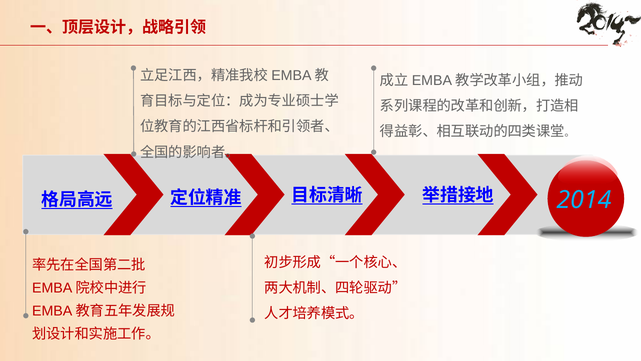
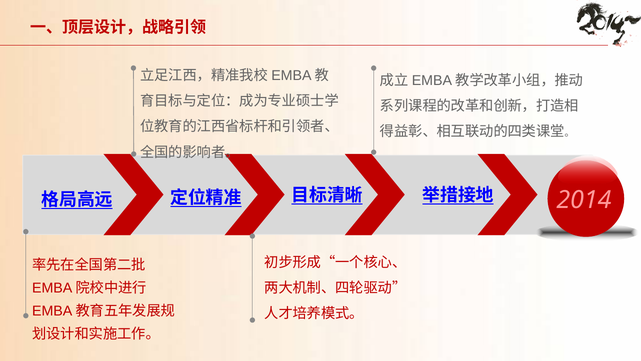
2014 colour: light blue -> pink (584, 200)
